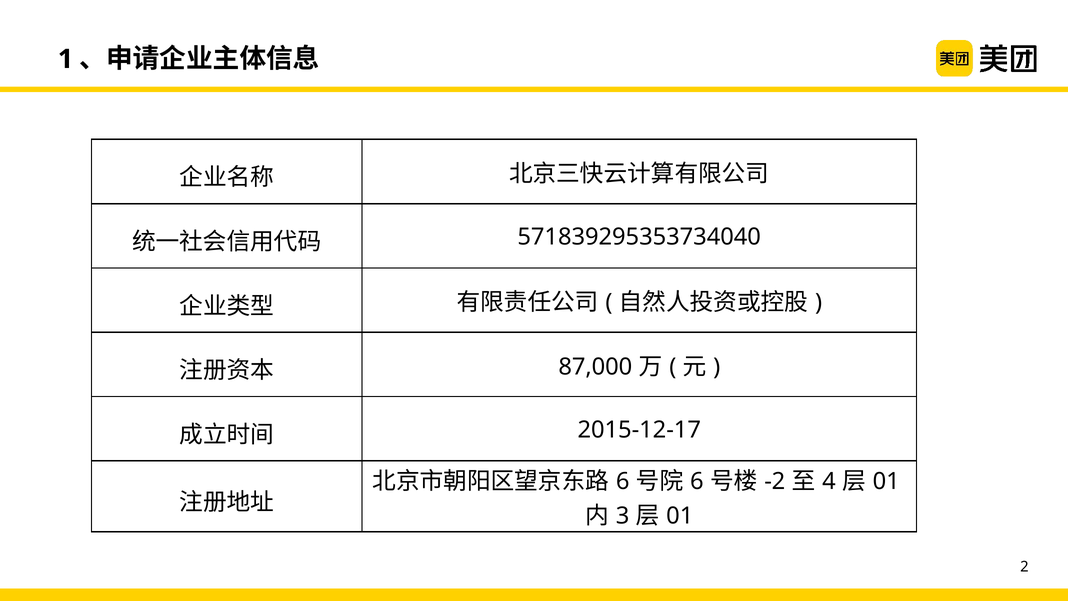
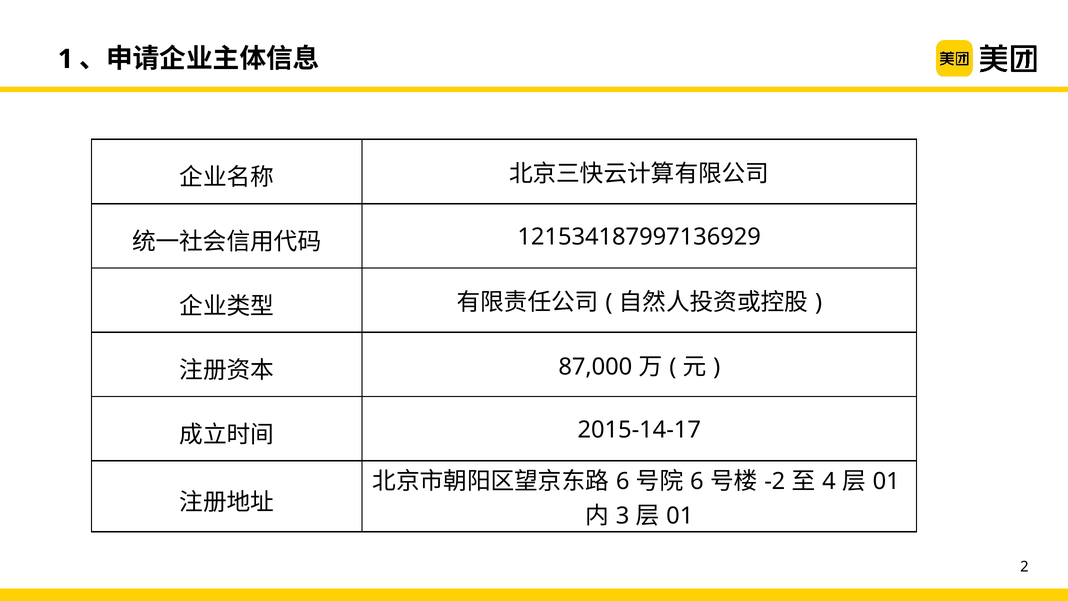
571839295353734040: 571839295353734040 -> 121534187997136929 (639, 237)
2015-12-17: 2015-12-17 -> 2015-14-17 (639, 430)
